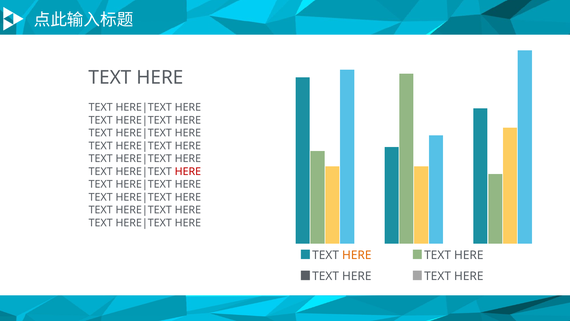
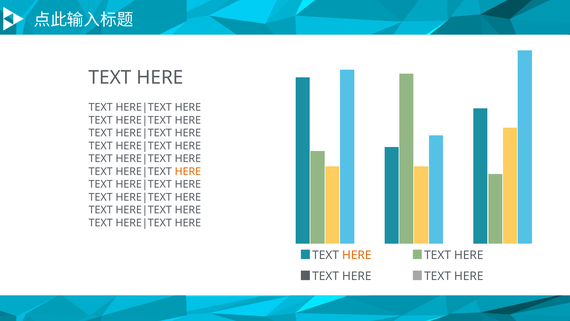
HERE colour: red -> orange (188, 171)
